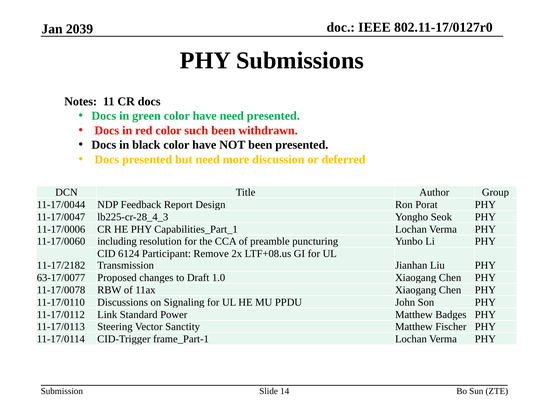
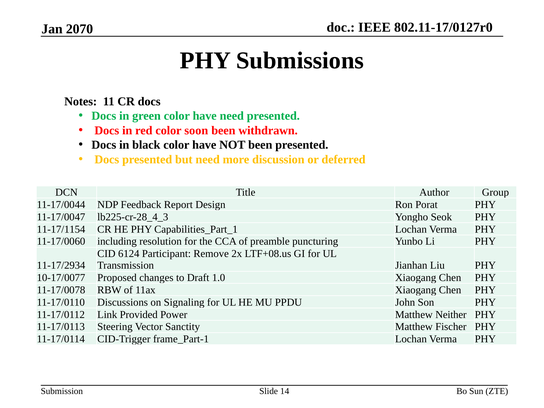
2039: 2039 -> 2070 (80, 29)
such: such -> soon (196, 130)
11-17/0006: 11-17/0006 -> 11-17/1154 (61, 229)
11-17/2182: 11-17/2182 -> 11-17/2934 (61, 265)
63-17/0077: 63-17/0077 -> 10-17/0077 (61, 278)
Standard: Standard -> Provided (139, 315)
Badges: Badges -> Neither (451, 315)
